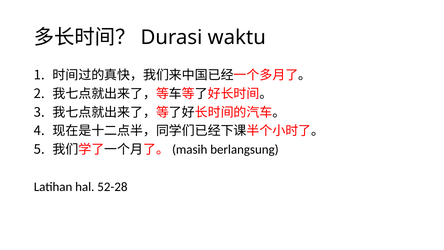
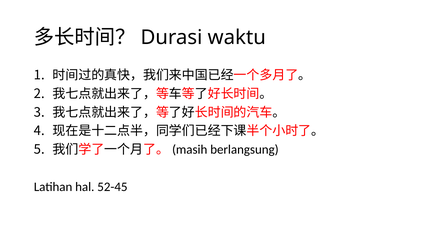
52-28: 52-28 -> 52-45 (112, 187)
